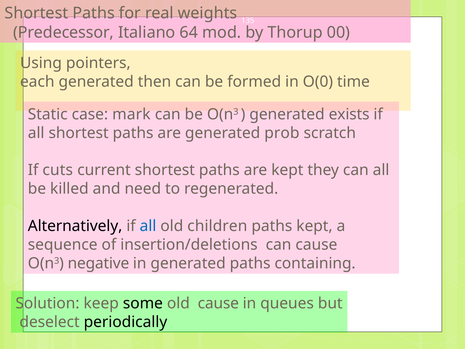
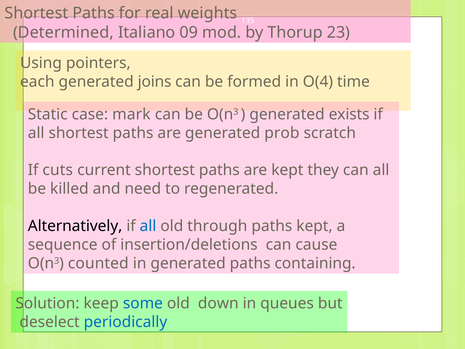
Predecessor: Predecessor -> Determined (63, 32)
64: 64 -> 09 (189, 32)
00: 00 -> 23 (338, 32)
then: then -> joins (155, 82)
O(0: O(0 -> O(4 (318, 82)
children: children -> through (217, 226)
negative: negative -> counted (98, 263)
some colour: black -> blue (143, 303)
old cause: cause -> down (218, 303)
periodically colour: black -> blue (125, 322)
